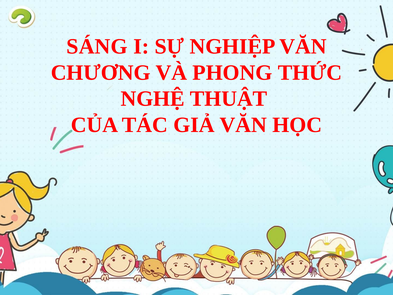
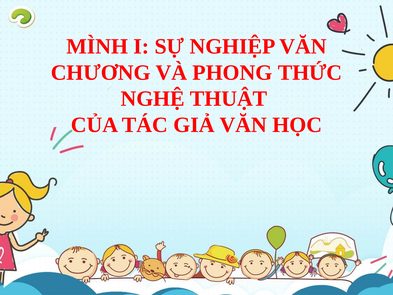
SÁNG: SÁNG -> MÌNH (97, 46)
